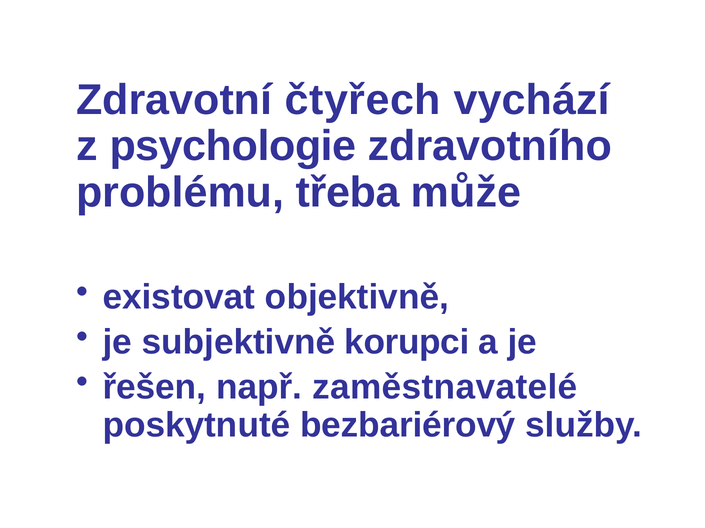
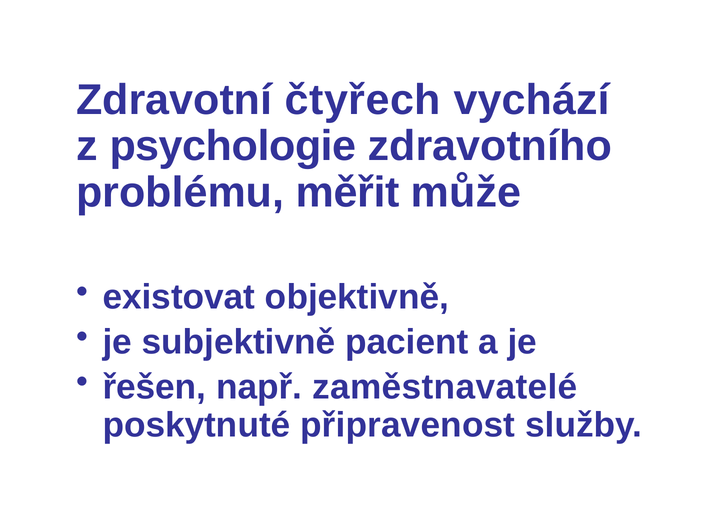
třeba: třeba -> měřit (348, 193)
korupci: korupci -> pacient (407, 343)
bezbariérový: bezbariérový -> připravenost (408, 426)
